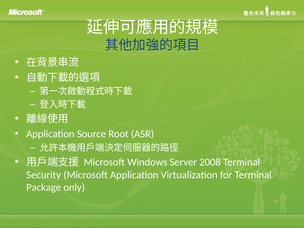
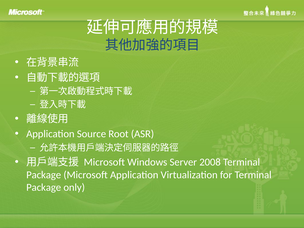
Security: Security -> Package (44, 175)
